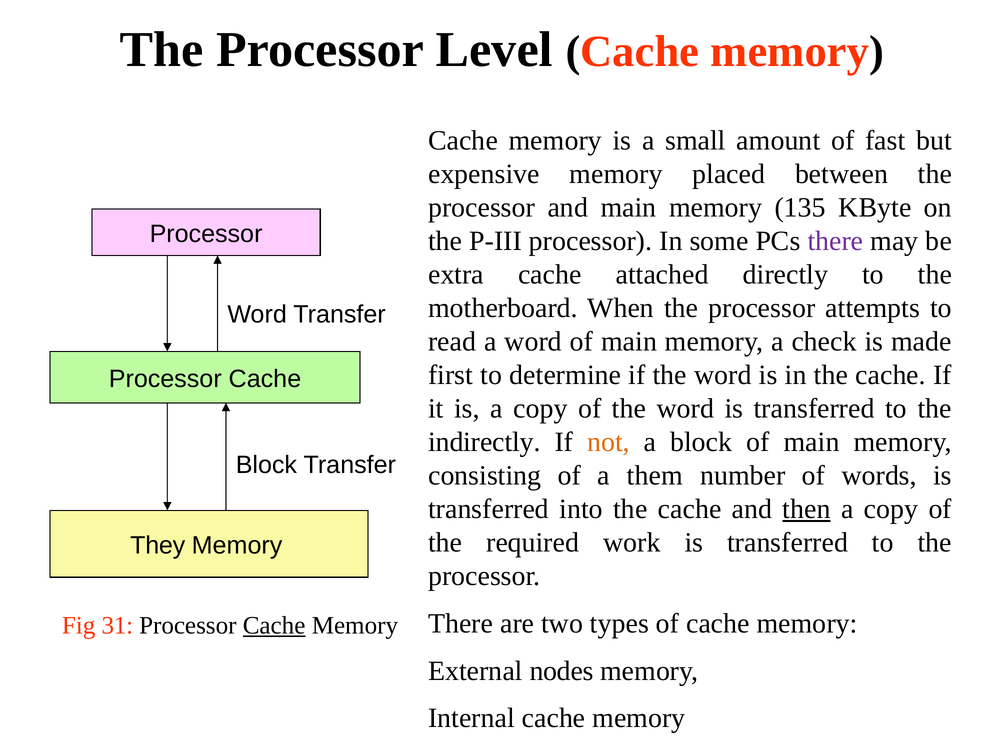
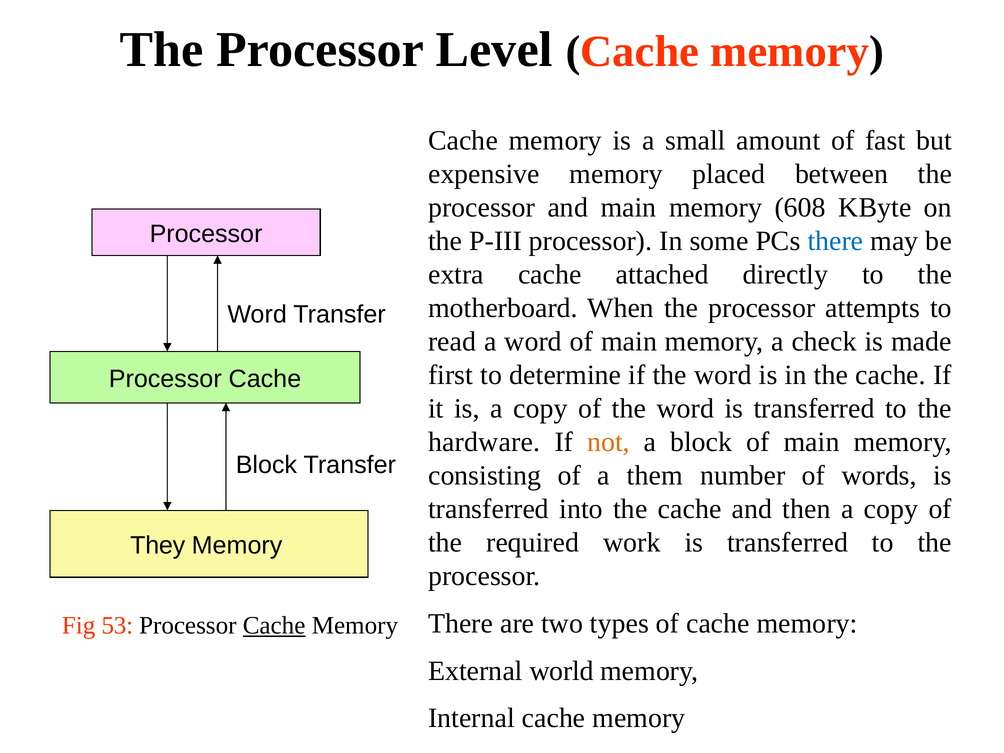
135: 135 -> 608 (800, 208)
there colour: purple -> blue (835, 241)
indirectly: indirectly -> hardware (484, 442)
then underline: present -> none (807, 509)
31: 31 -> 53 (117, 625)
nodes: nodes -> world (562, 671)
